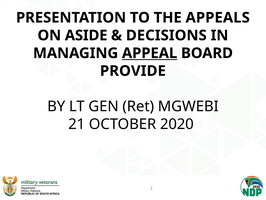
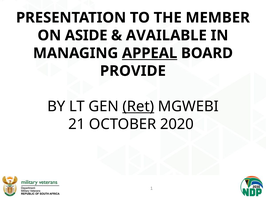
APPEALS: APPEALS -> MEMBER (218, 18)
DECISIONS: DECISIONS -> AVAILABLE (166, 35)
Ret underline: none -> present (138, 106)
